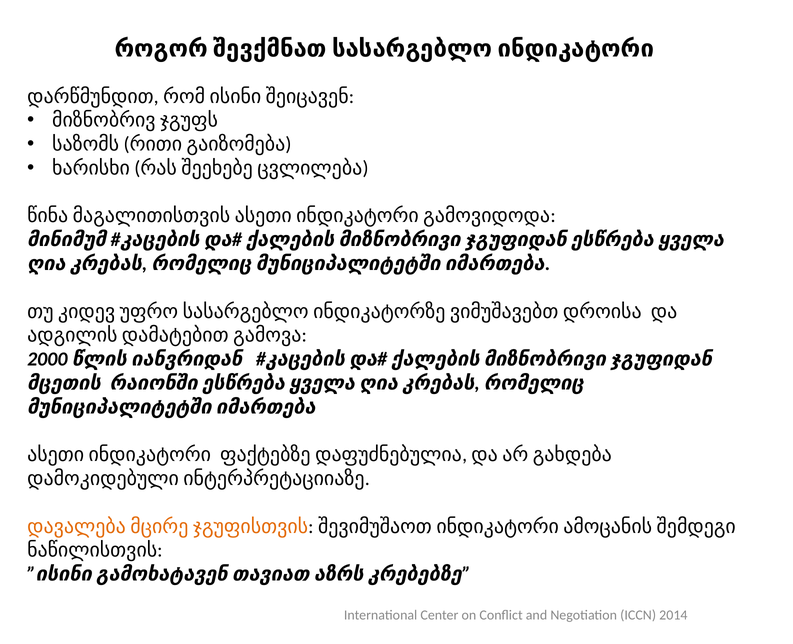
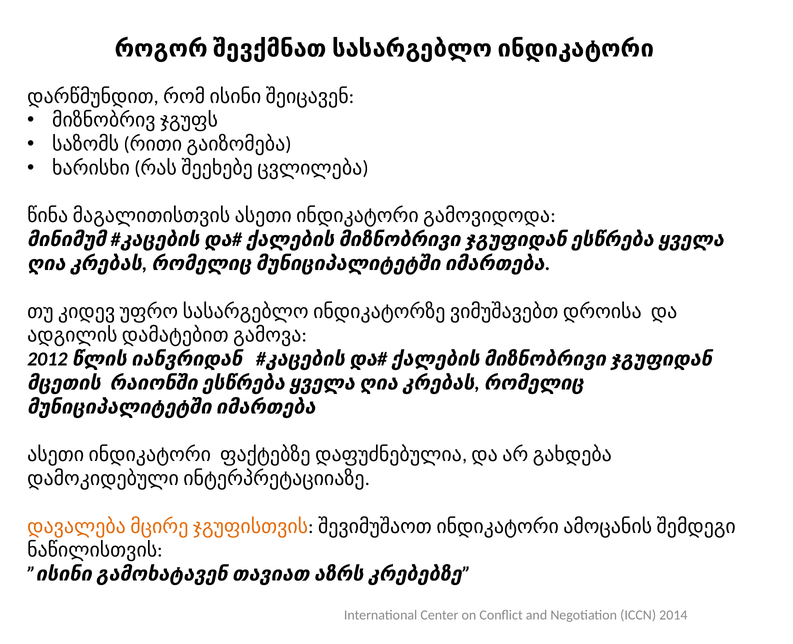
2000: 2000 -> 2012 (47, 360)
